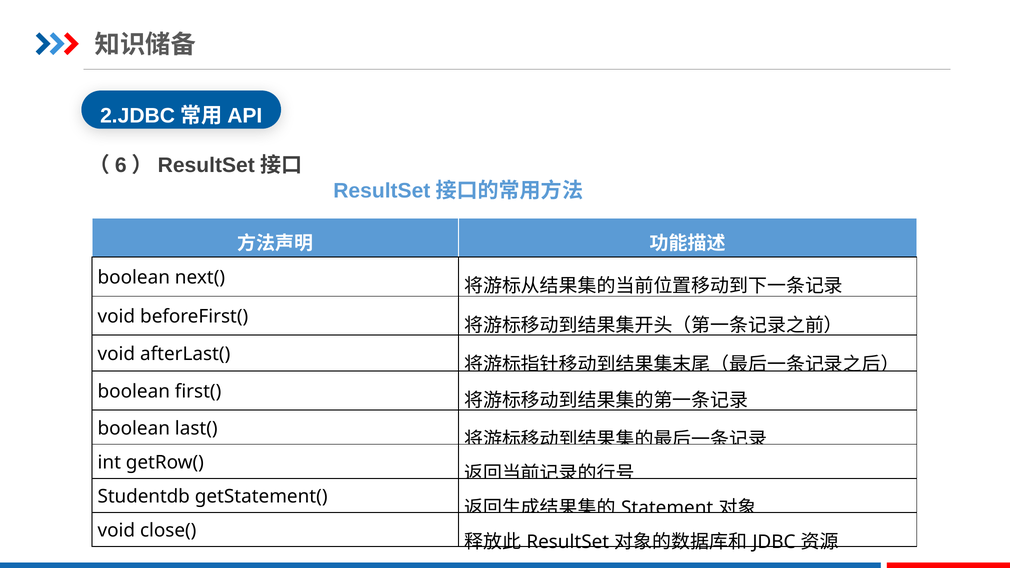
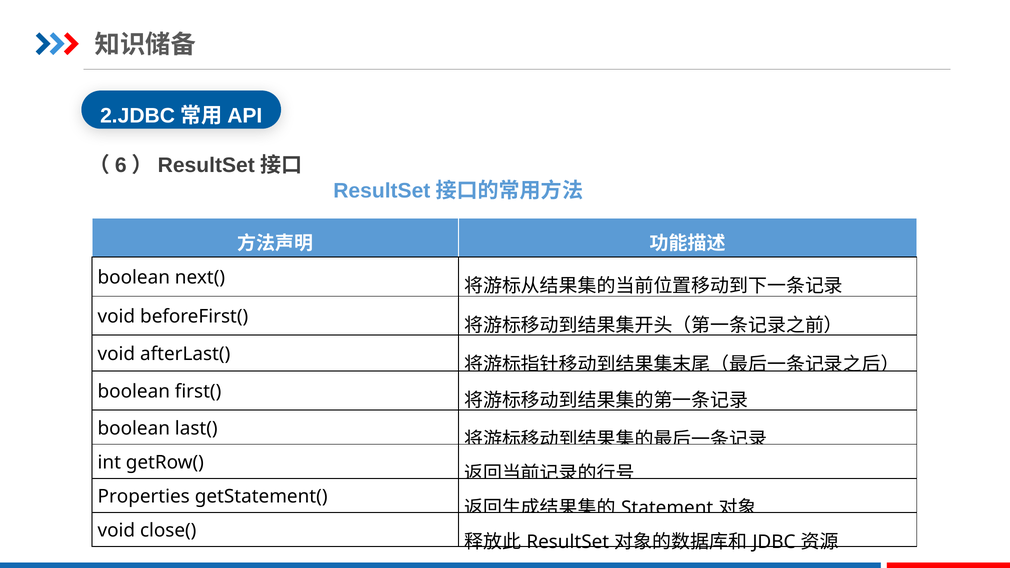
Studentdb: Studentdb -> Properties (144, 497)
